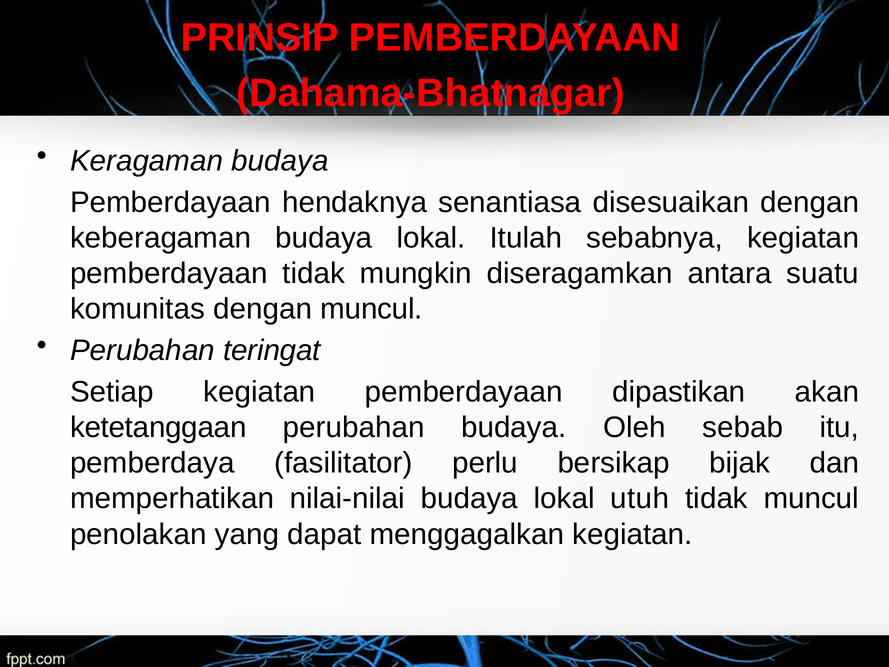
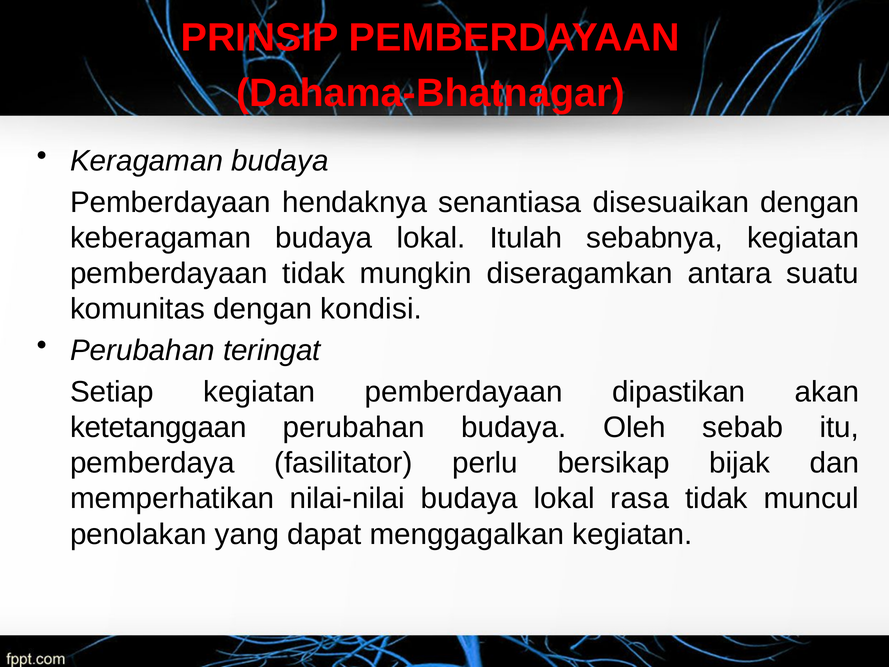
dengan muncul: muncul -> kondisi (371, 309)
utuh: utuh -> rasa (640, 499)
